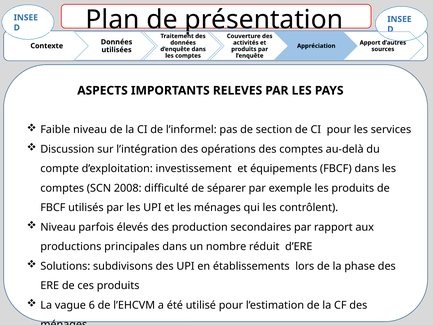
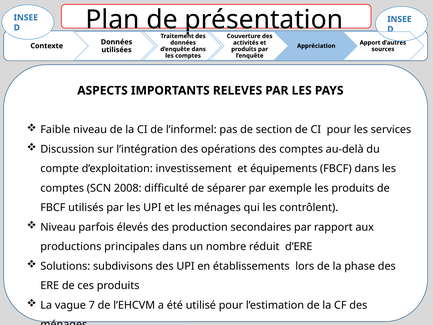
6: 6 -> 7 (92, 305)
